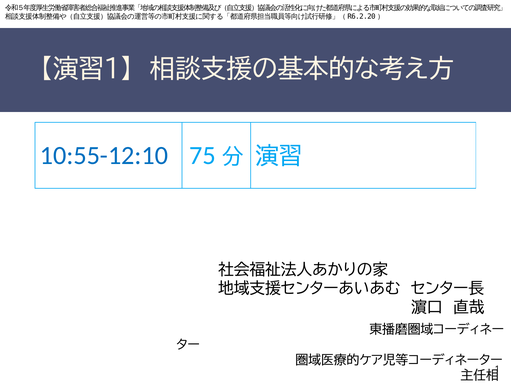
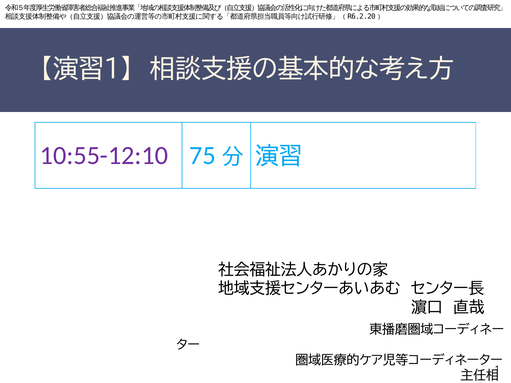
10:55-12:10 colour: blue -> purple (104, 156)
